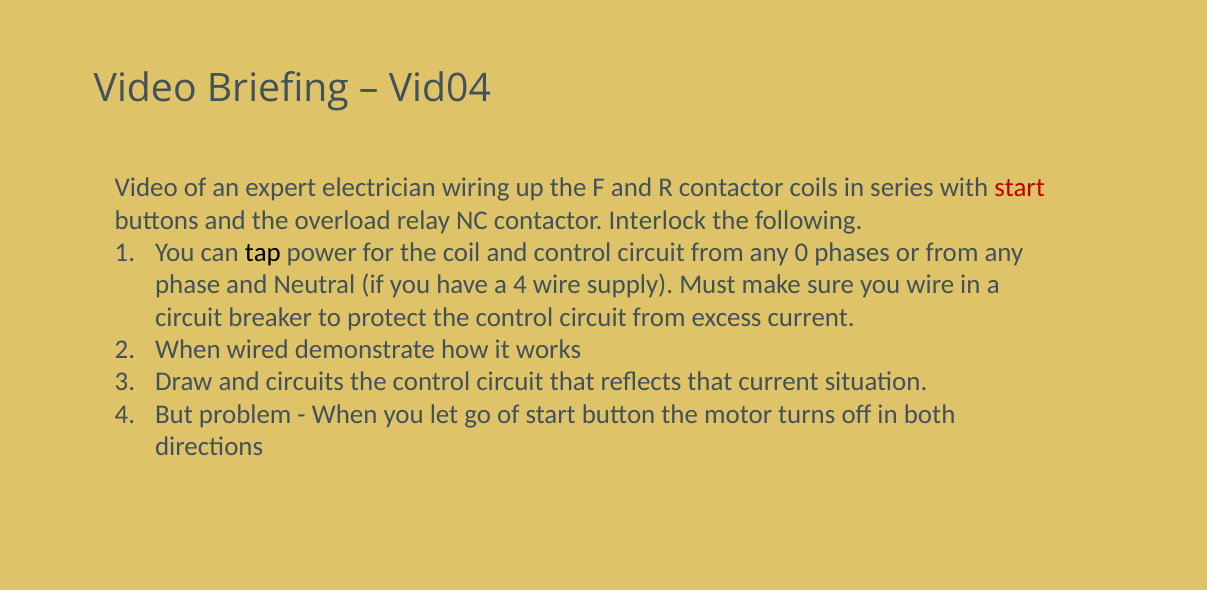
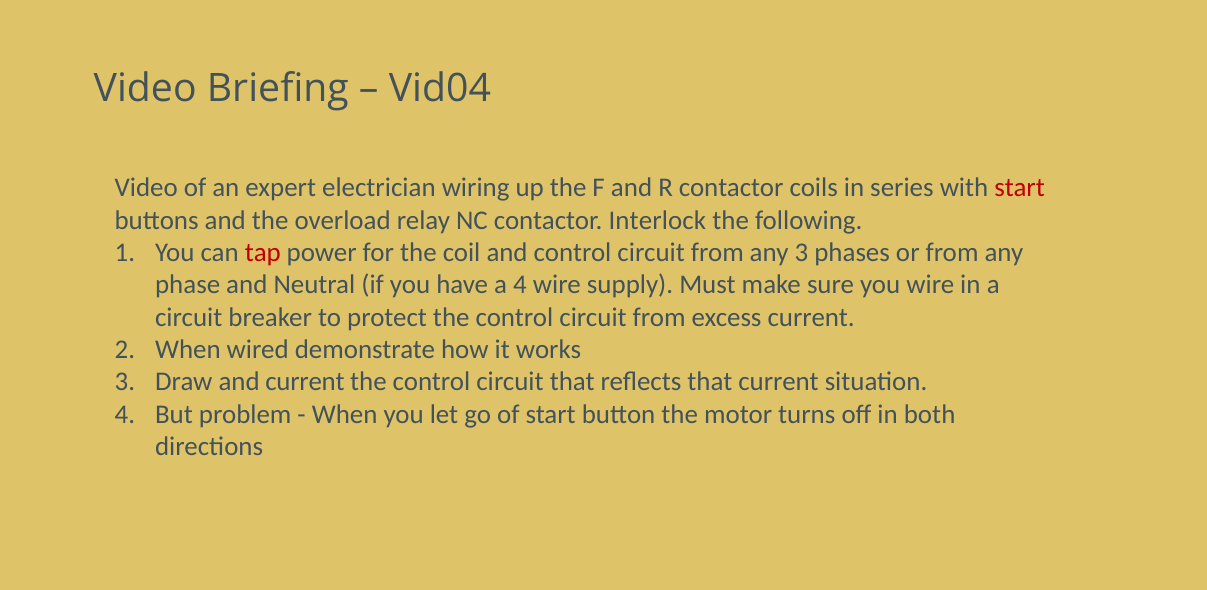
tap colour: black -> red (263, 252)
any 0: 0 -> 3 (801, 252)
and circuits: circuits -> current (305, 382)
